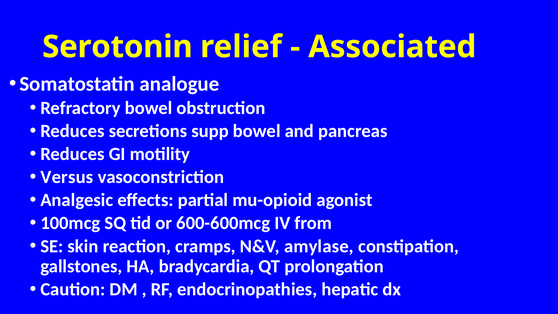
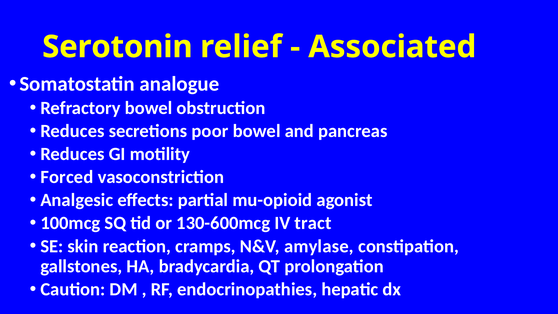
supp: supp -> poor (210, 131)
Versus: Versus -> Forced (67, 177)
600-600mcg: 600-600mcg -> 130-600mcg (223, 223)
from: from -> tract (313, 223)
